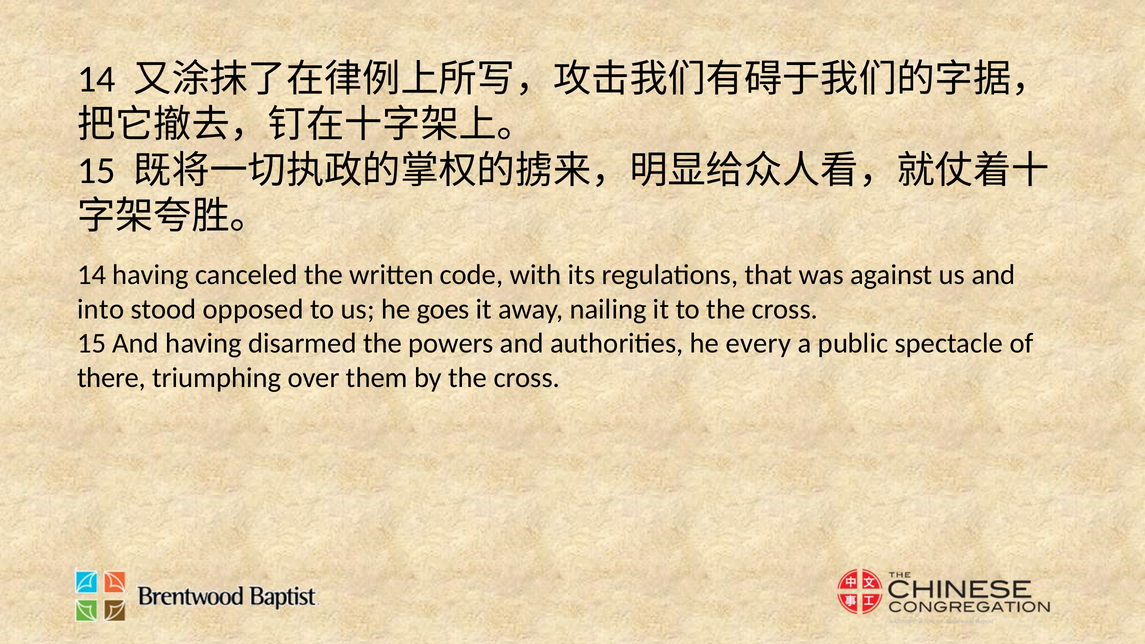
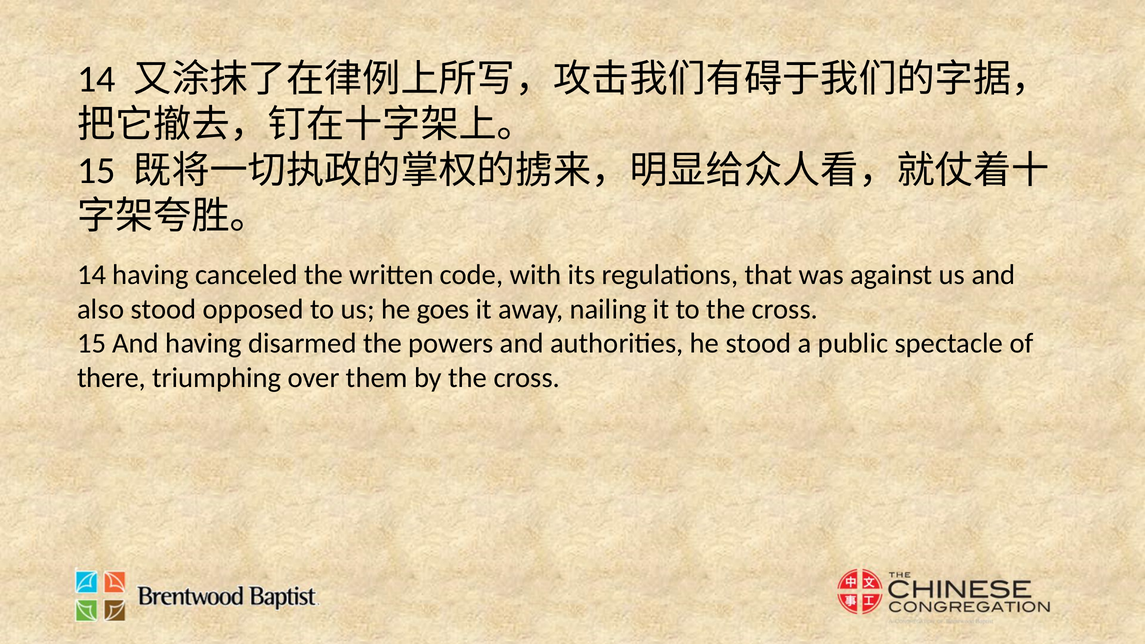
into: into -> also (101, 309)
he every: every -> stood (758, 344)
